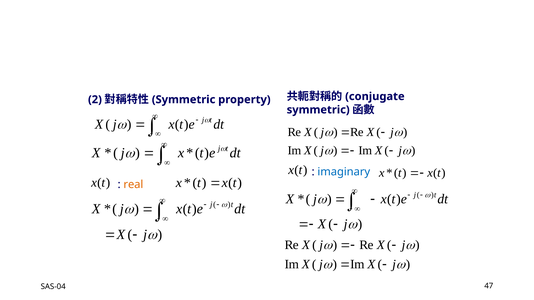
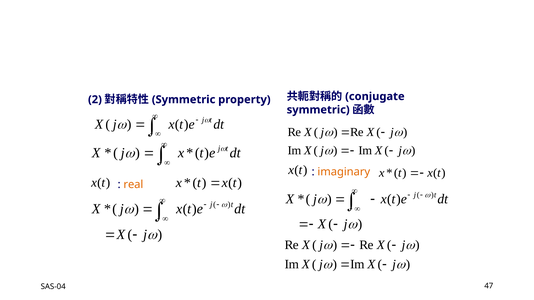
imaginary colour: blue -> orange (344, 172)
